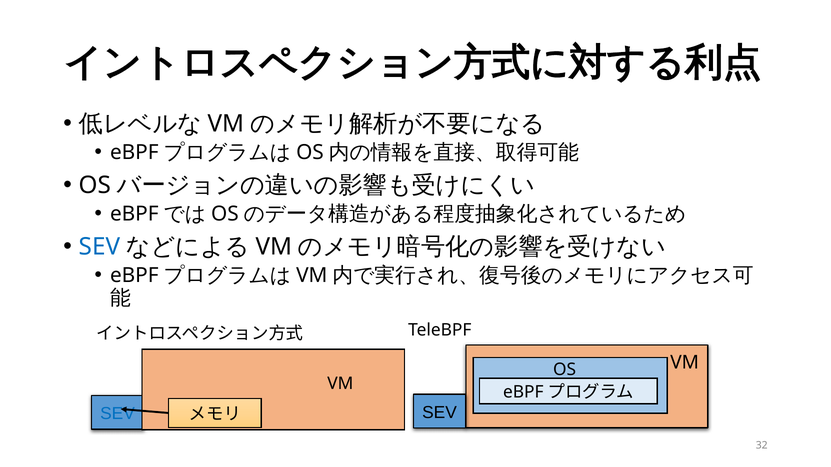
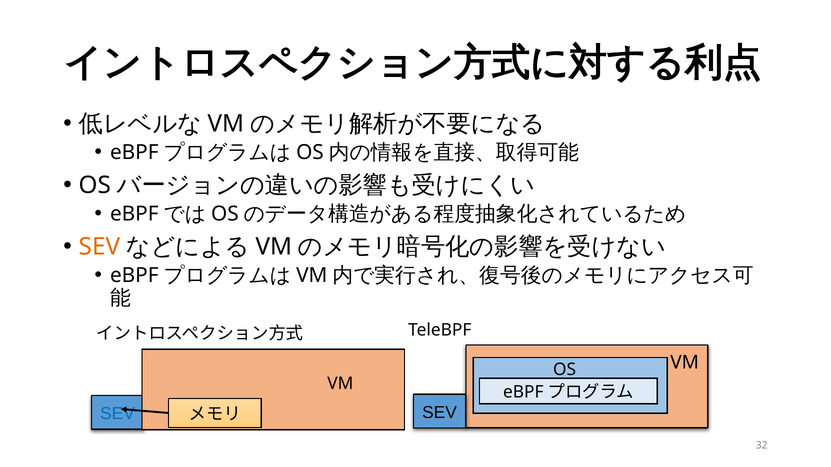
SEV colour: blue -> orange (100, 247)
